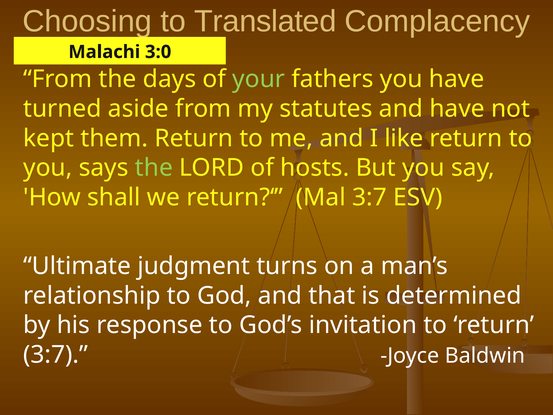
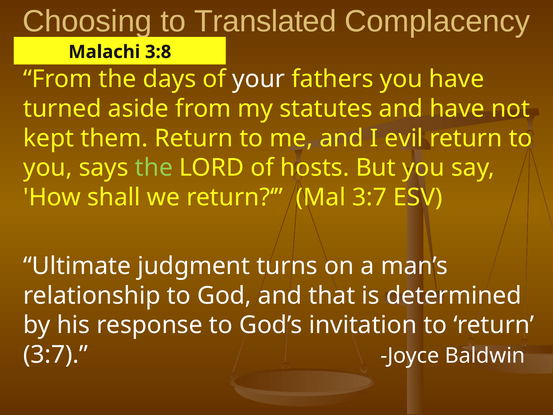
3:0: 3:0 -> 3:8 (158, 52)
your colour: light green -> white (259, 79)
like: like -> evil (404, 138)
